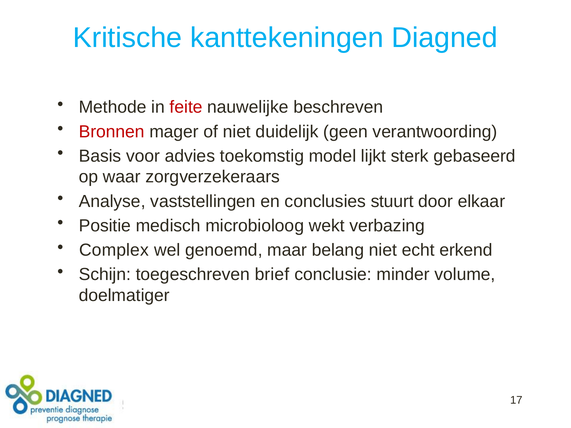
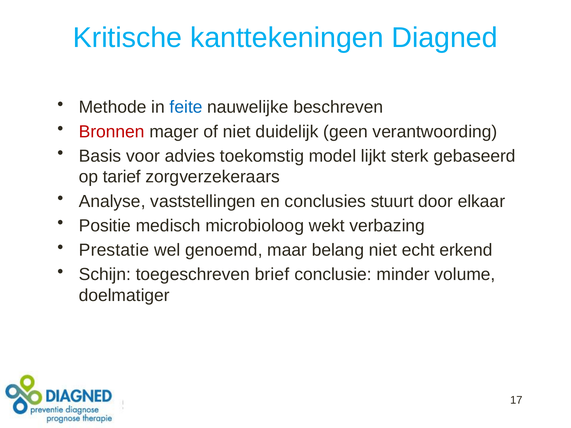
feite colour: red -> blue (186, 107)
waar: waar -> tarief (122, 177)
Complex: Complex -> Prestatie (114, 250)
